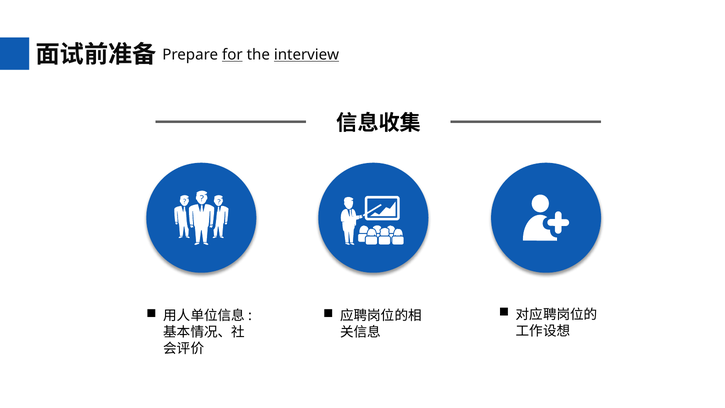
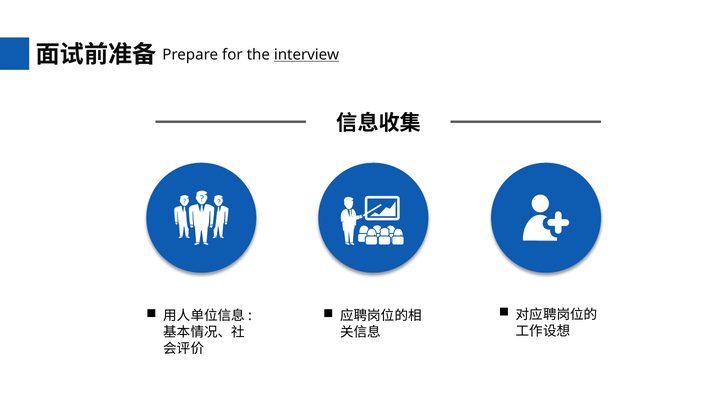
for underline: present -> none (232, 55)
